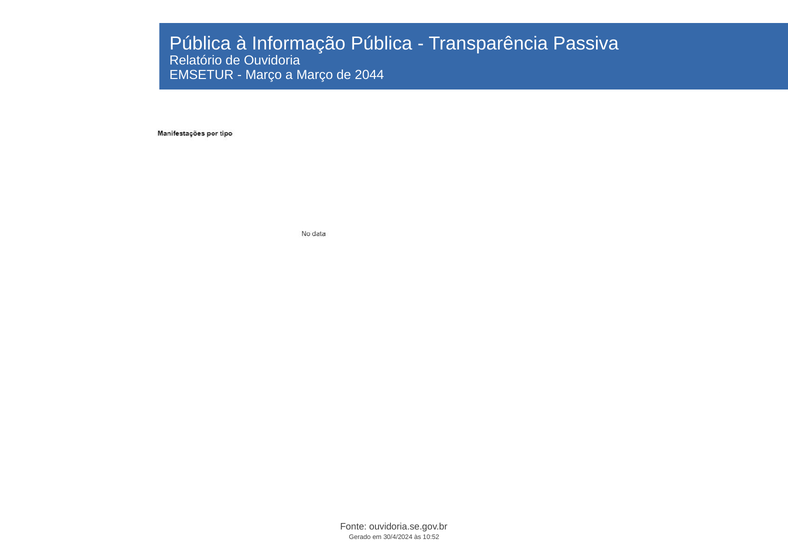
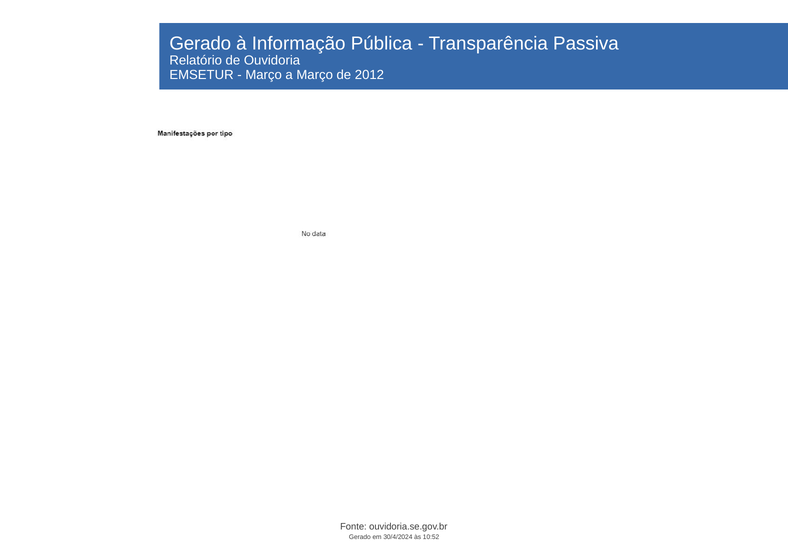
Pública: Pública -> Gerado (200, 44)
2044: 2044 -> 2012 (369, 75)
